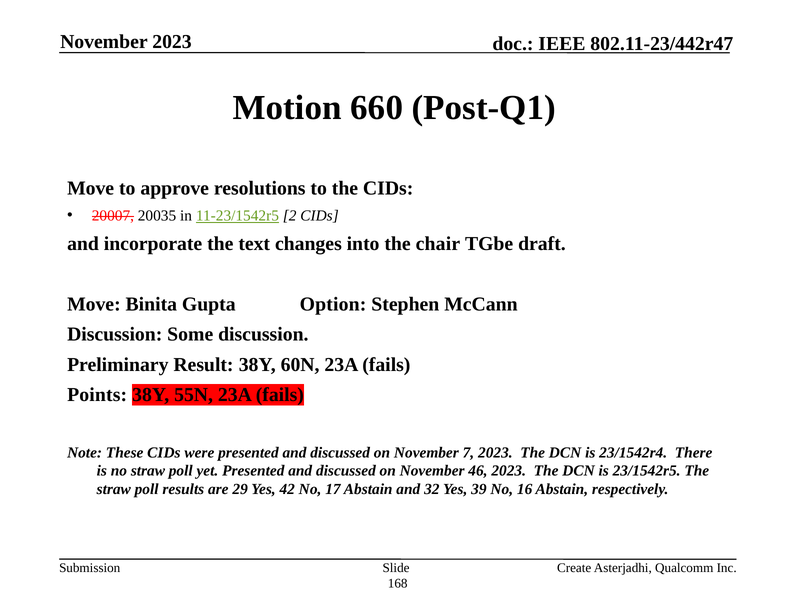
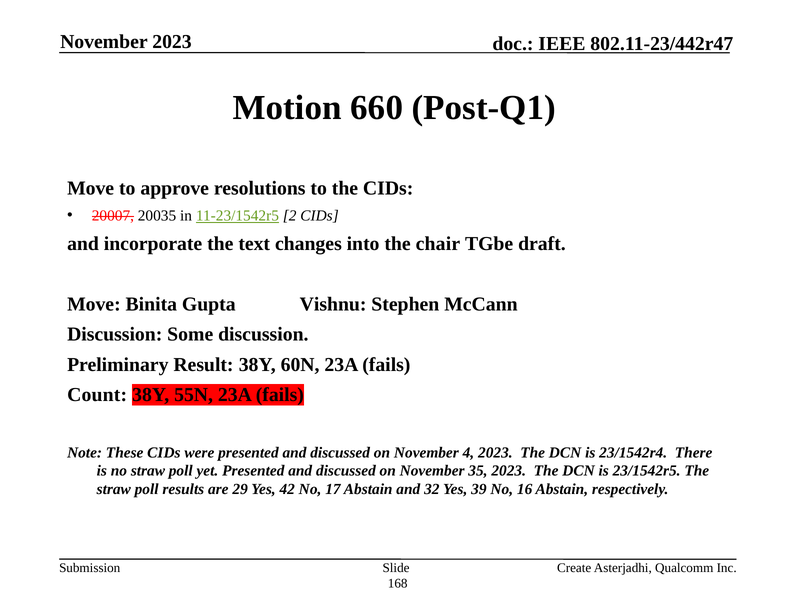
Option: Option -> Vishnu (333, 304)
Points: Points -> Count (97, 395)
7: 7 -> 4 (468, 452)
46: 46 -> 35 (478, 471)
